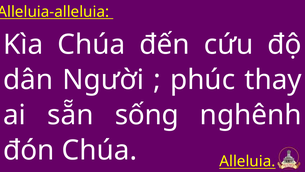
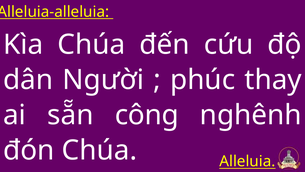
sống: sống -> công (147, 115)
